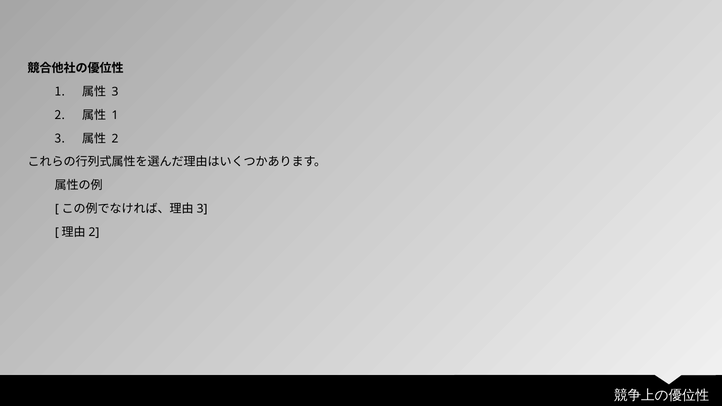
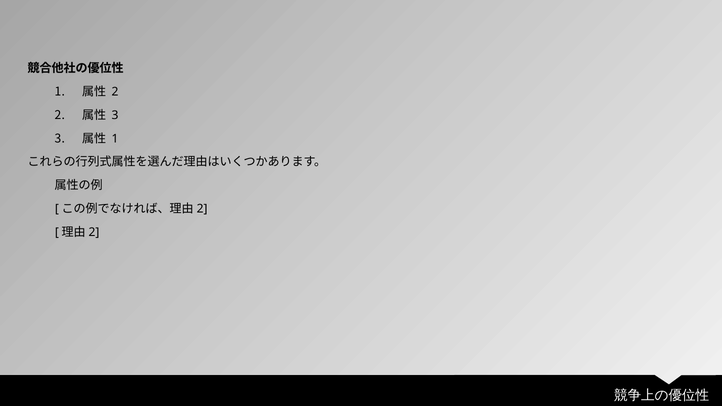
3: 3 -> 2 (115, 92)
1: 1 -> 3 (115, 115)
2: 2 -> 1 (115, 139)
3: 3 -> 2 (202, 209)
